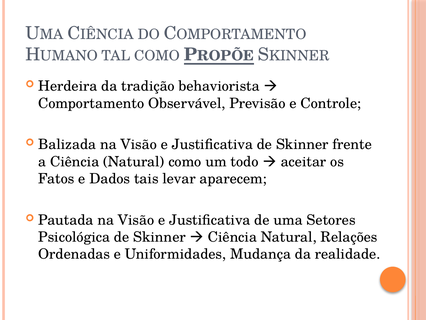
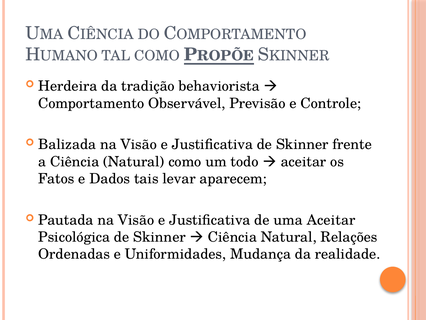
uma Setores: Setores -> Aceitar (331, 220)
